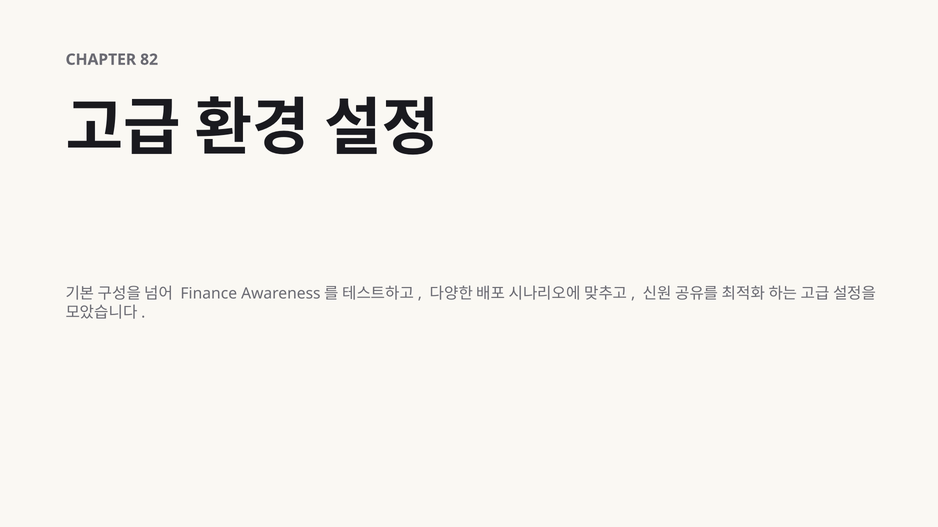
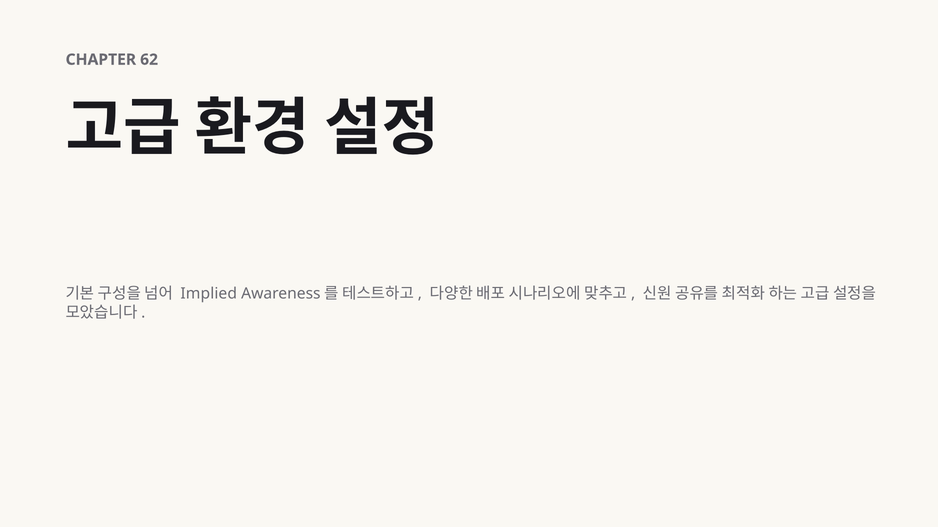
82: 82 -> 62 (149, 60)
Finance: Finance -> Implied (209, 294)
